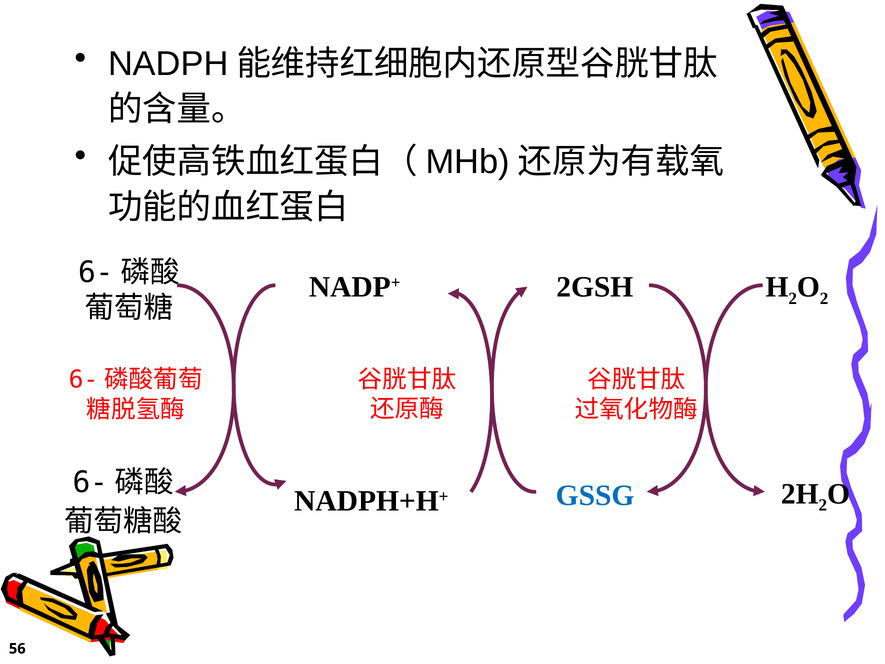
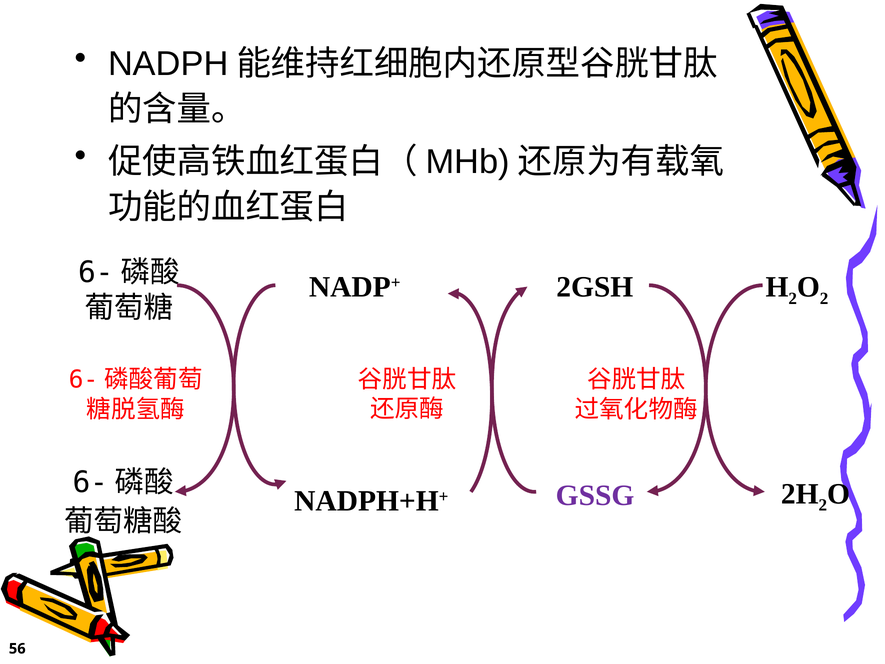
GSSG colour: blue -> purple (595, 495)
